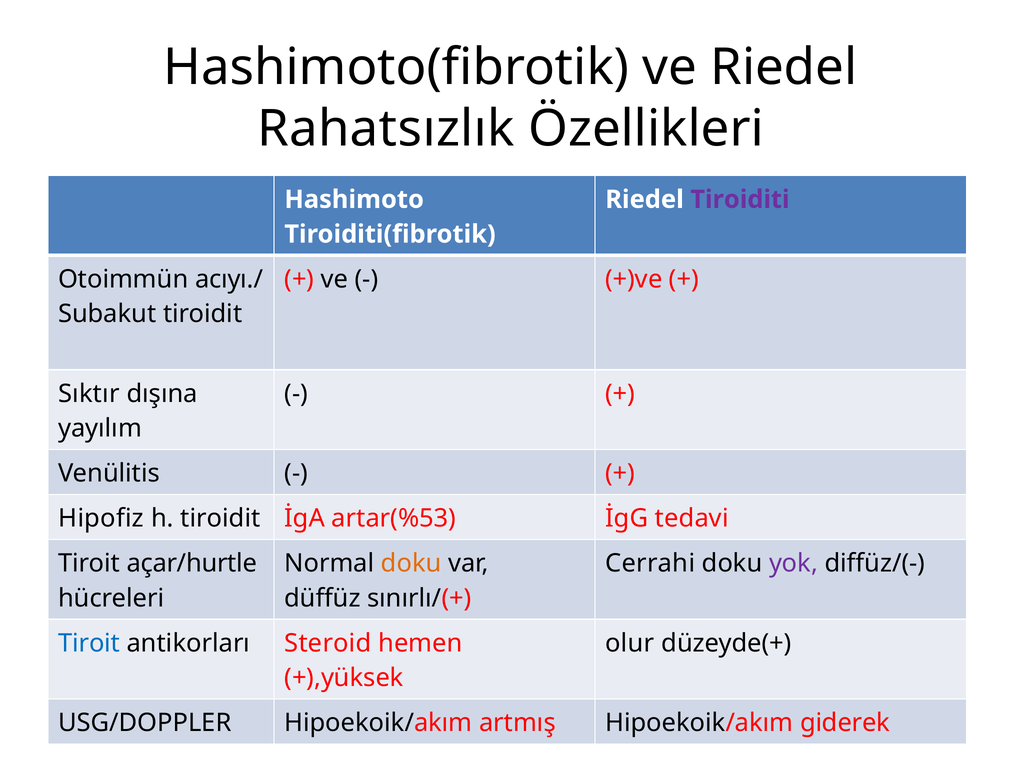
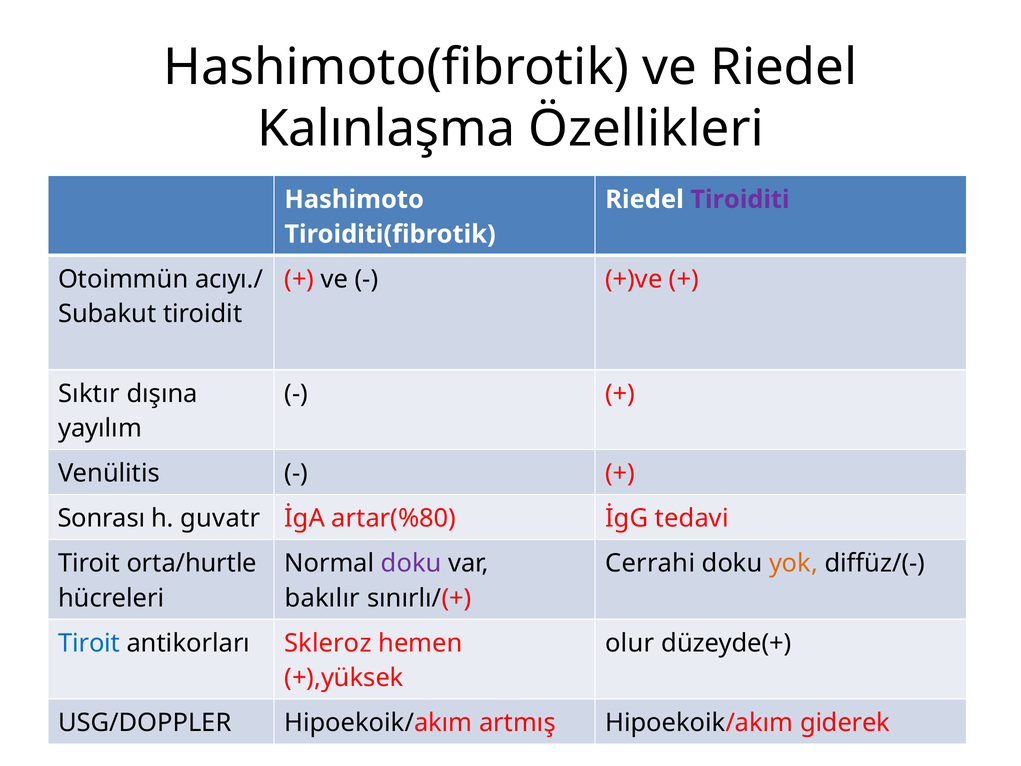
Rahatsızlık: Rahatsızlık -> Kalınlaşma (386, 129)
Hipofiz: Hipofiz -> Sonrası (101, 518)
h tiroidit: tiroidit -> guvatr (220, 518)
artar(%53: artar(%53 -> artar(%80 (394, 518)
açar/hurtle: açar/hurtle -> orta/hurtle (192, 563)
doku colour: orange -> purple (411, 563)
yok colour: purple -> orange (793, 563)
düffüz: düffüz -> bakılır (322, 598)
Steroid: Steroid -> Skleroz (328, 643)
